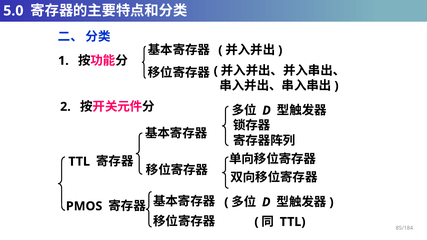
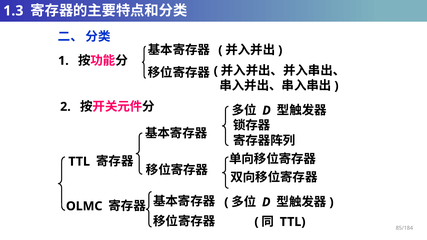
5.0: 5.0 -> 1.3 (13, 11)
PMOS: PMOS -> OLMC (84, 206)
